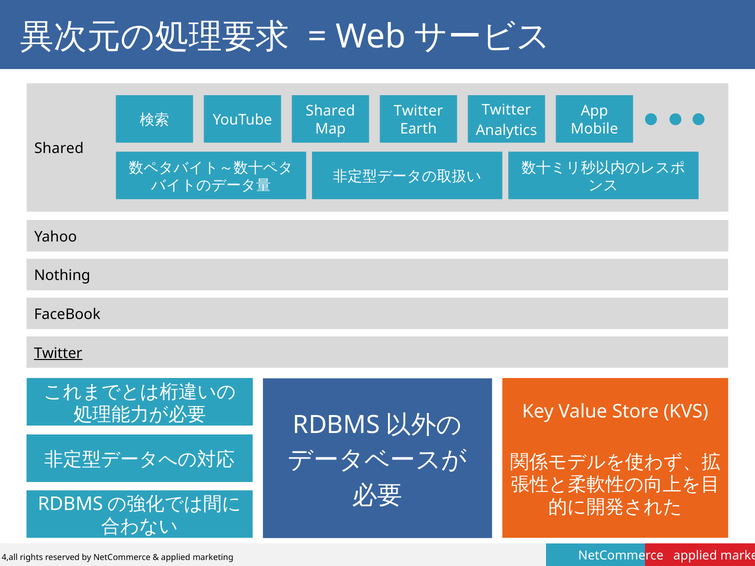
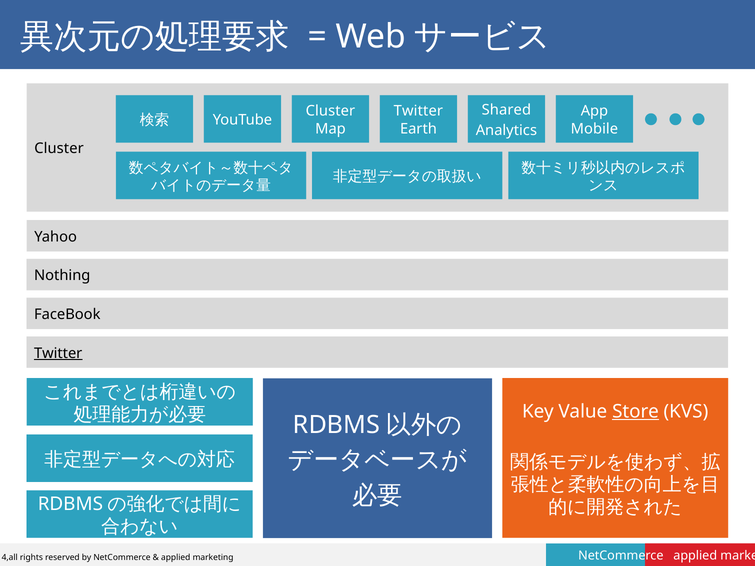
Twitter: Twitter -> Shared (506, 110)
Shared: Shared -> Cluster (330, 111)
Shared: Shared -> Cluster (59, 149)
Store underline: none -> present (636, 412)
